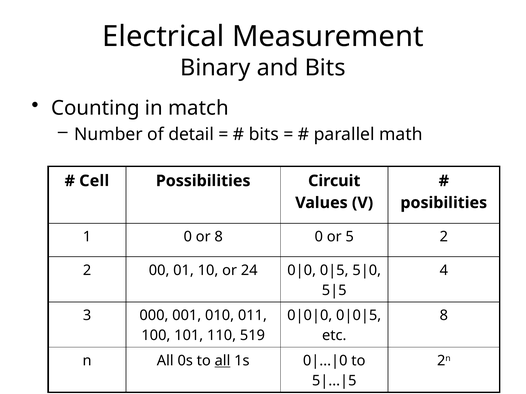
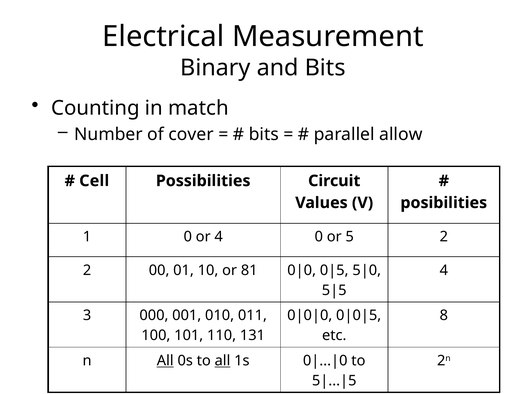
detail: detail -> cover (191, 134)
math: math -> allow (401, 134)
or 8: 8 -> 4 (219, 237)
24: 24 -> 81 (249, 271)
519: 519 -> 131 (252, 336)
All underline: none -> present (165, 361)
